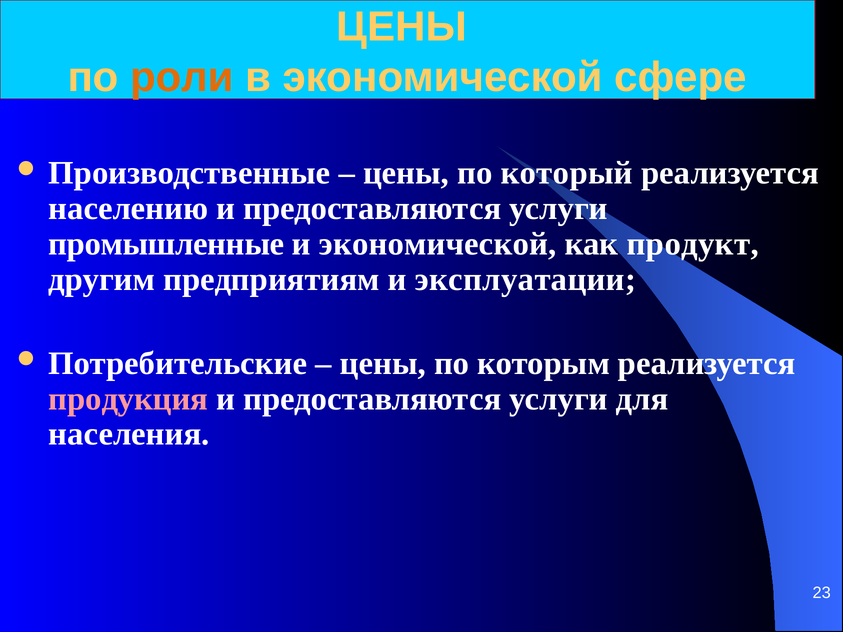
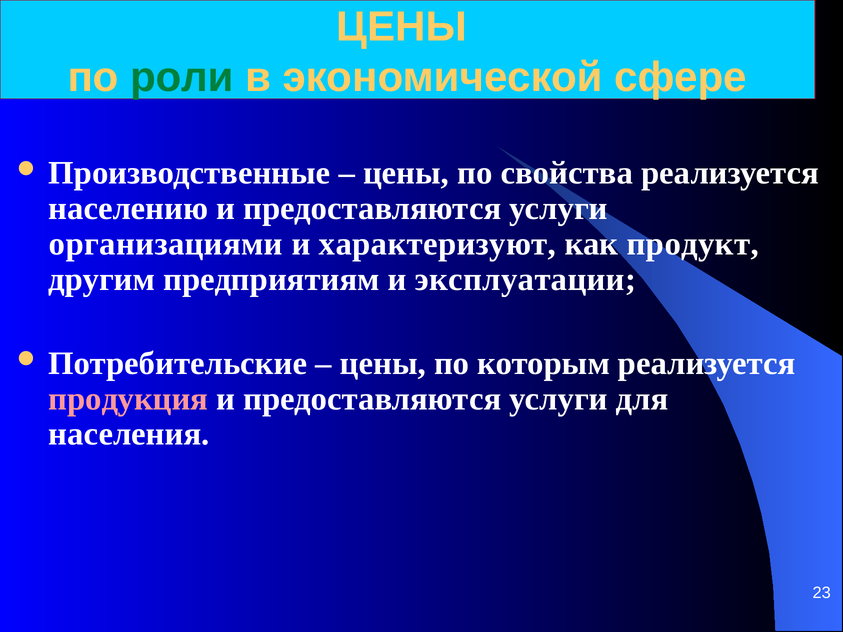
роли colour: orange -> green (182, 78)
который: который -> свойства (567, 173)
промышленные: промышленные -> организациями (166, 244)
и экономической: экономической -> характеризуют (437, 244)
